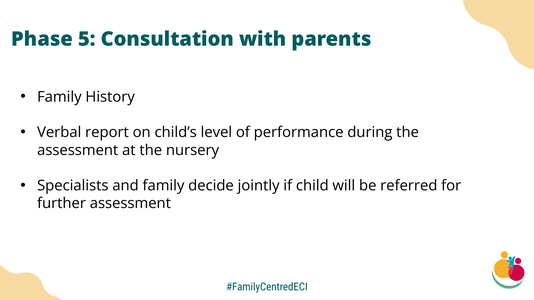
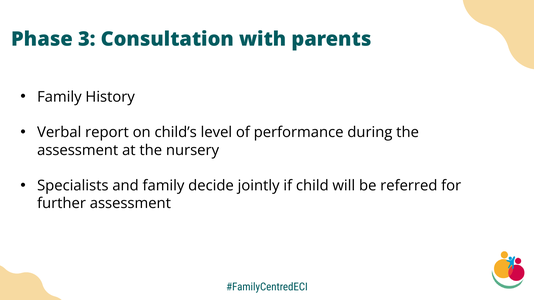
5: 5 -> 3 (87, 39)
